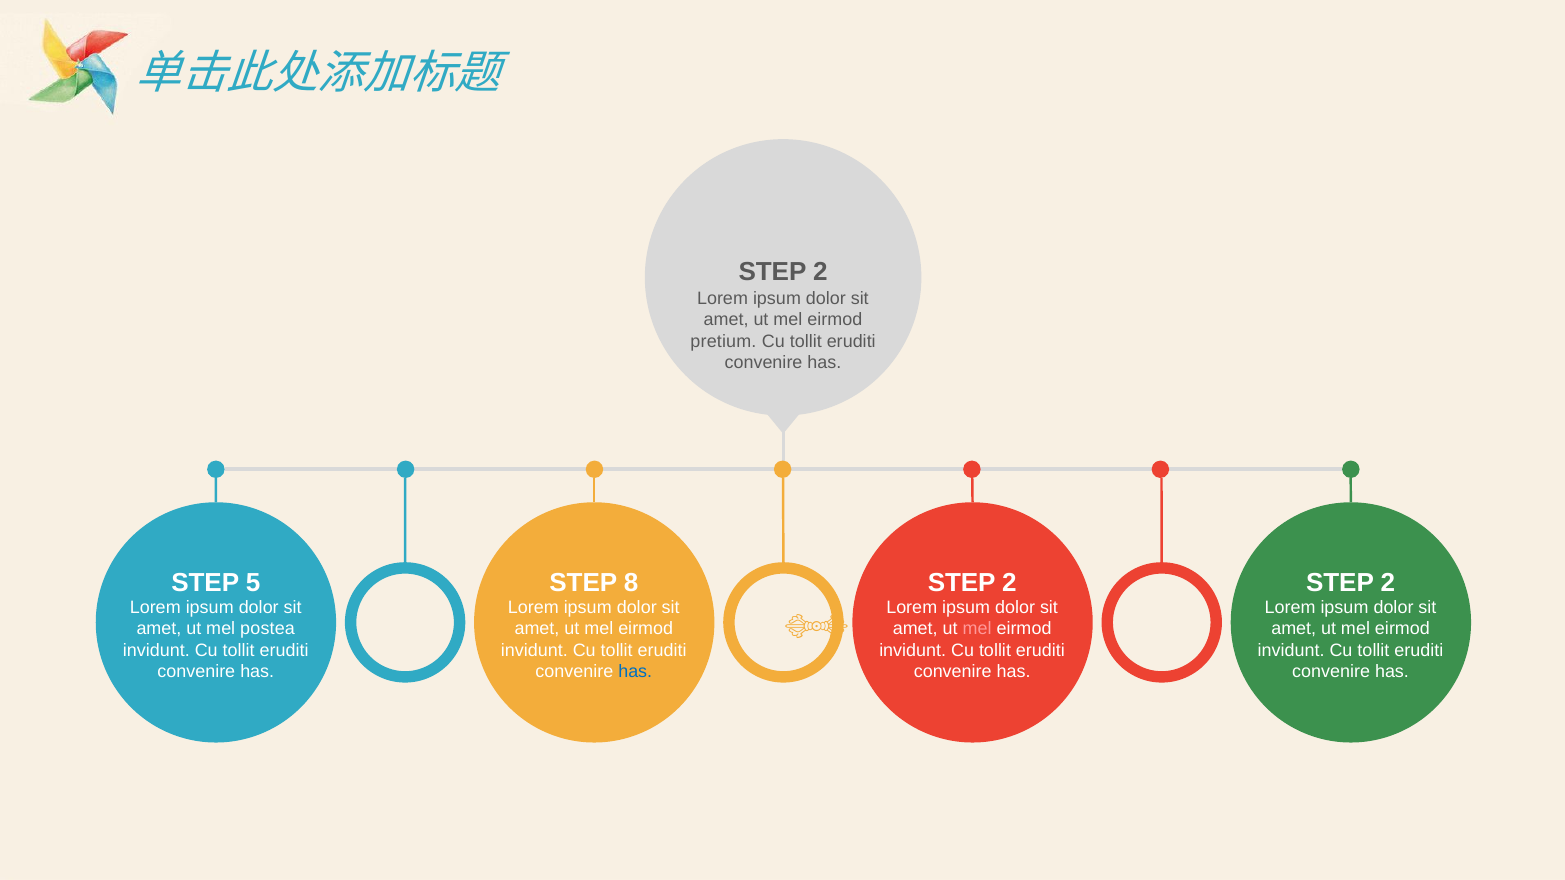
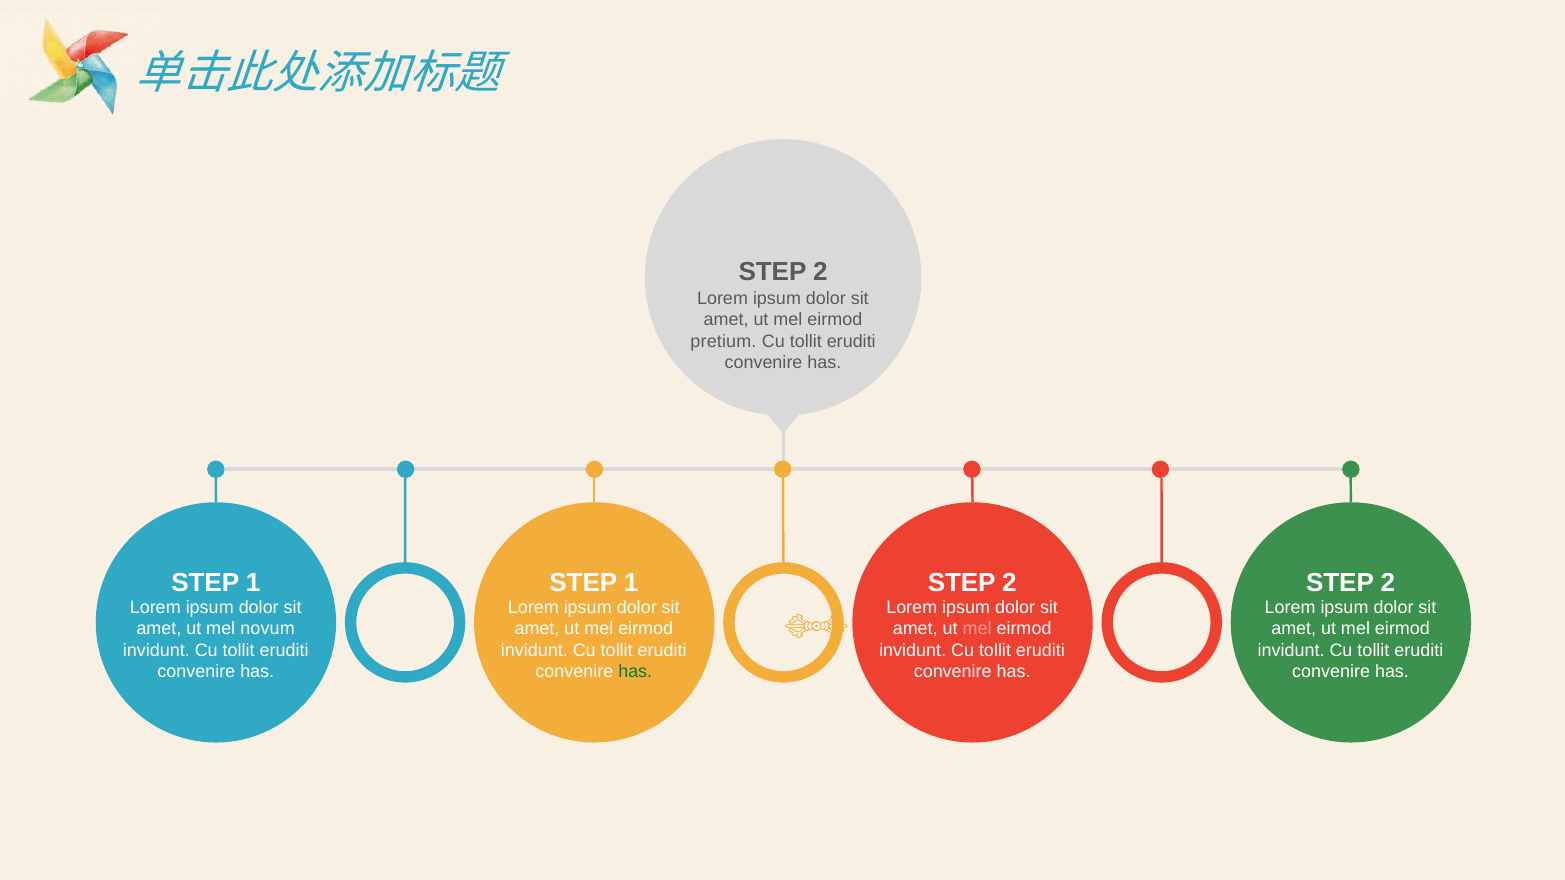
5: 5 -> 1 (253, 583)
8: 8 -> 1 (631, 583)
postea: postea -> novum (268, 629)
has colour: blue -> green (635, 672)
